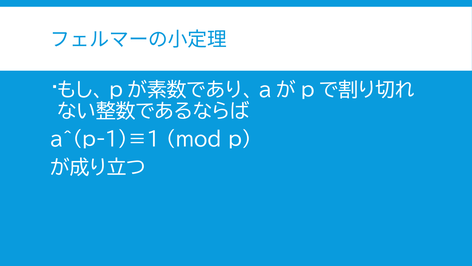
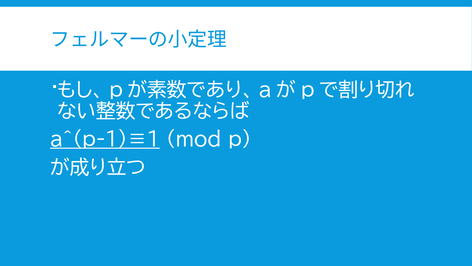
a^(p-1)≡1 underline: none -> present (105, 139)
